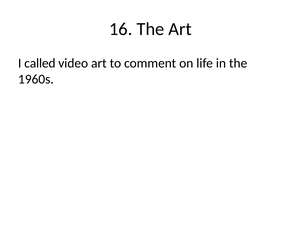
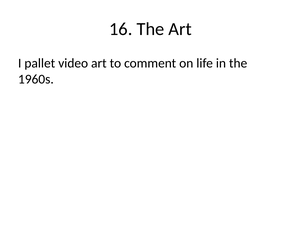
called: called -> pallet (40, 63)
